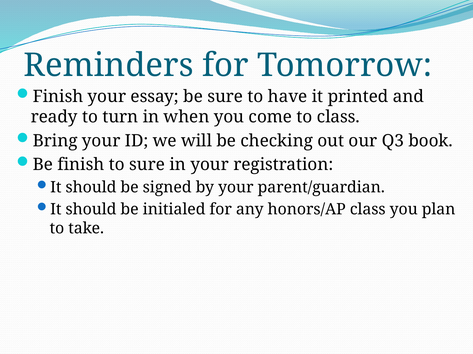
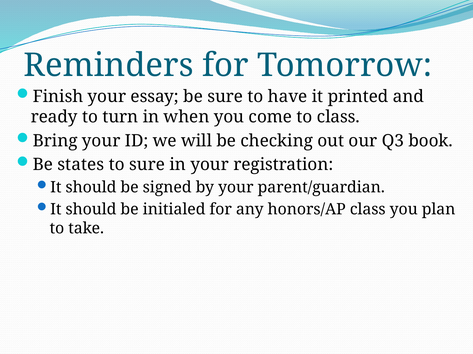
Be finish: finish -> states (81, 165)
